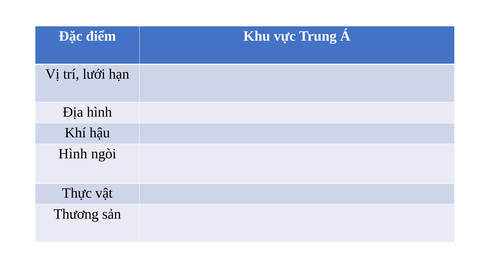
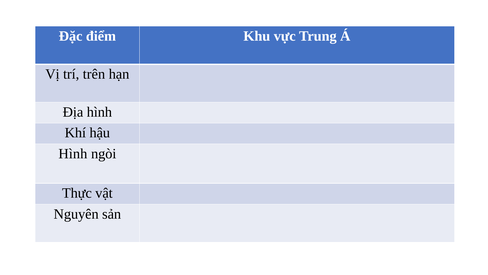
lưới: lưới -> trên (94, 74)
Thương: Thương -> Nguyên (76, 214)
